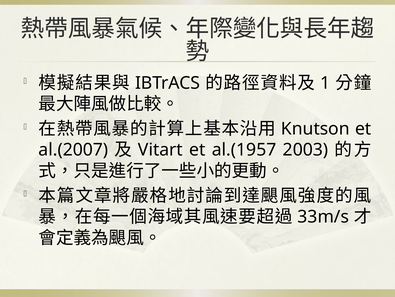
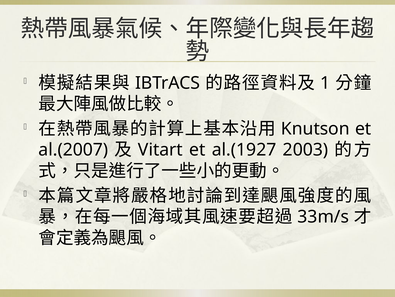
al.(1957: al.(1957 -> al.(1927 (244, 150)
